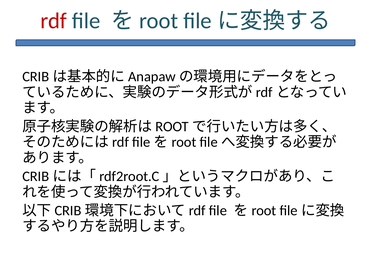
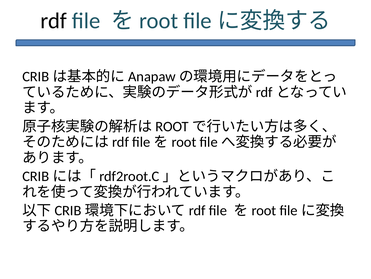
rdf colour: red -> black (54, 21)
